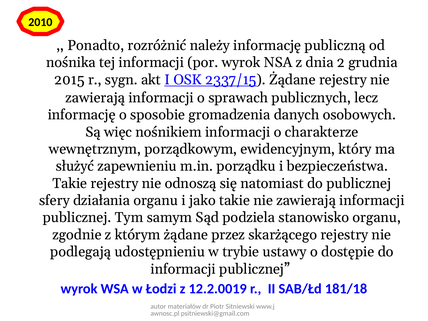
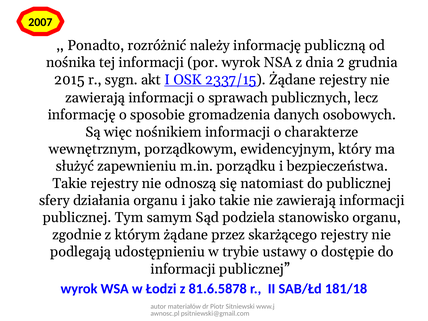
2010: 2010 -> 2007 (40, 22)
12.2.0019: 12.2.0019 -> 81.6.5878 (218, 289)
